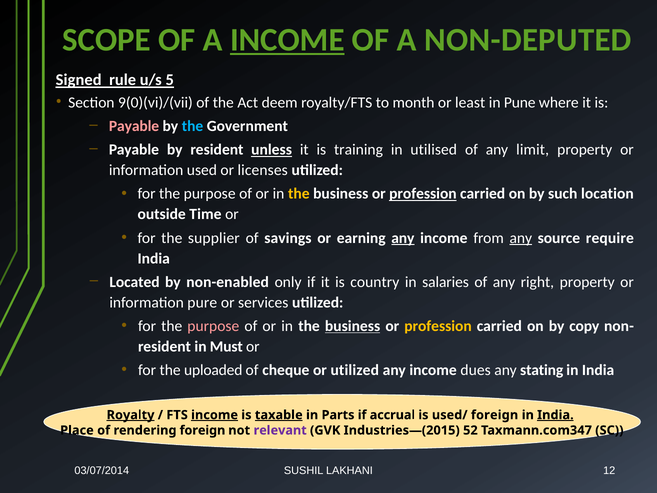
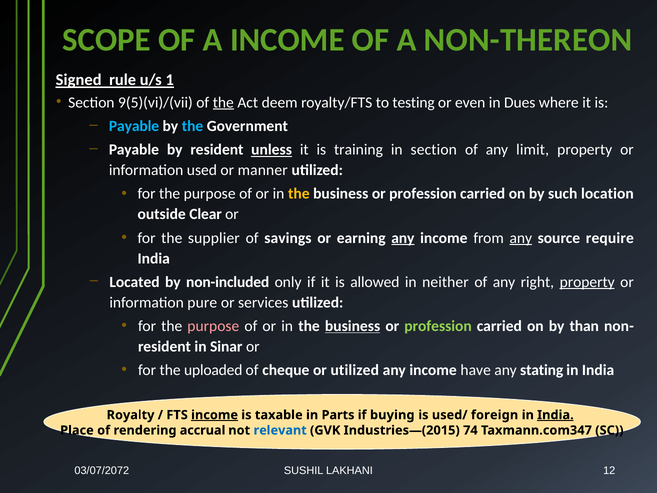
INCOME underline: present -> none (287, 40)
NON-DEPUTED: NON-DEPUTED -> NON-THEREON (528, 40)
5: 5 -> 1 (170, 80)
9(0)(vi)/(vii: 9(0)(vi)/(vii -> 9(5)(vi)/(vii (155, 102)
the underline: none -> present (223, 102)
month: month -> testing (414, 102)
least: least -> even (470, 102)
Pune: Pune -> Dues (520, 102)
Payable colour: pink -> light blue (134, 126)
in utilised: utilised -> section (434, 150)
licenses: licenses -> manner (263, 170)
profession underline: present -> none (423, 194)
Time: Time -> Clear (206, 214)
non-enabled: non-enabled -> non-included (228, 282)
country: country -> allowed (375, 282)
salaries: salaries -> neither (445, 282)
property underline: none -> present (587, 282)
profession colour: yellow -> light green (438, 326)
copy: copy -> than (584, 326)
Must: Must -> Sinar (226, 346)
dues: dues -> have (476, 370)
Royalty underline: present -> none (131, 415)
taxable underline: present -> none (279, 415)
accrual: accrual -> buying (392, 415)
rendering foreign: foreign -> accrual (202, 430)
relevant colour: purple -> blue (280, 430)
52: 52 -> 74 (470, 430)
03/07/2014: 03/07/2014 -> 03/07/2072 (102, 471)
